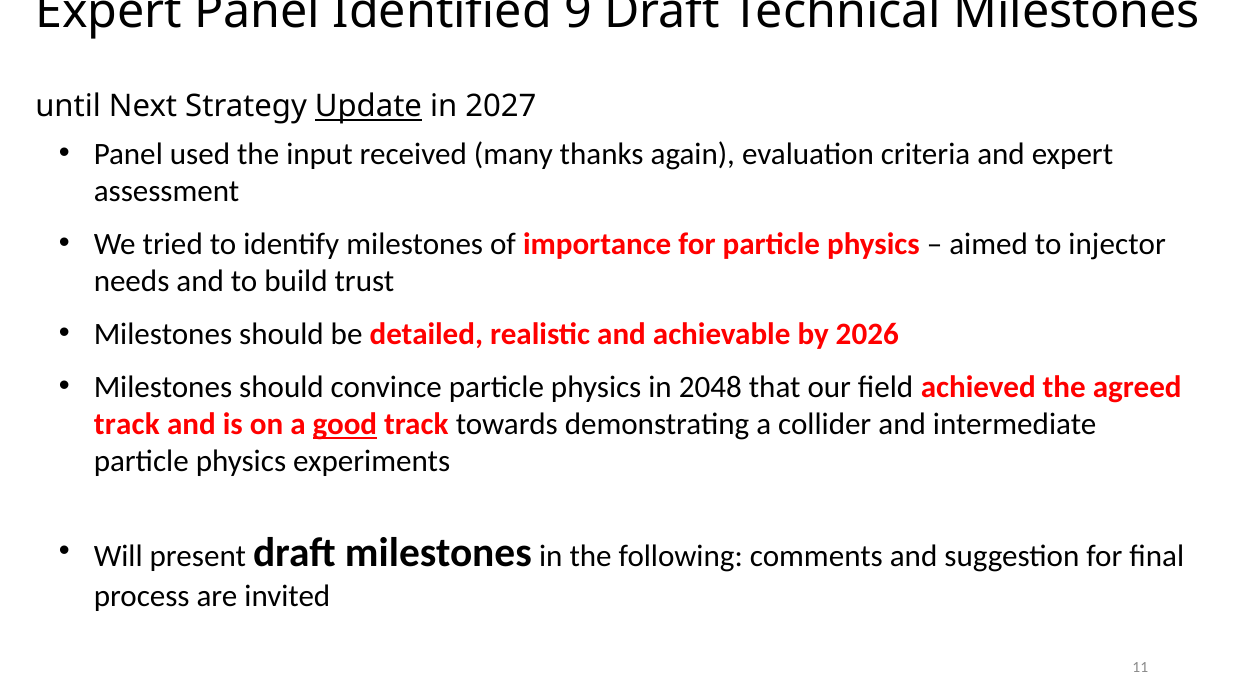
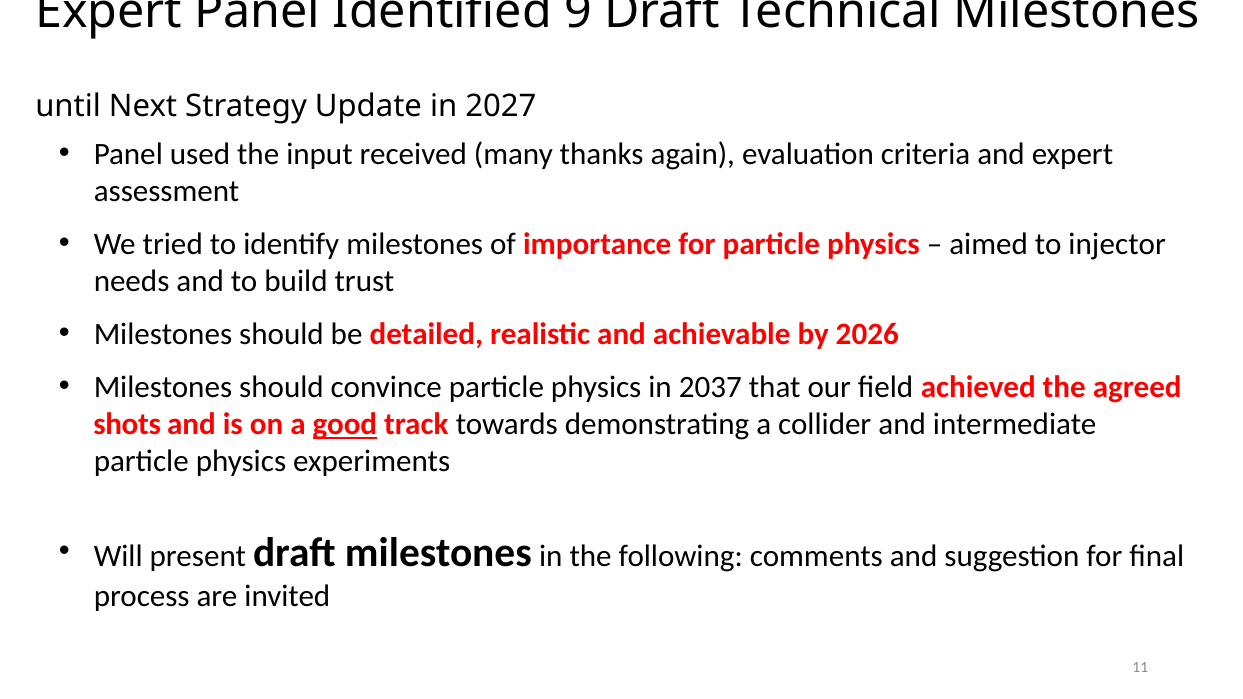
Update underline: present -> none (368, 106)
2048: 2048 -> 2037 (710, 387)
track: track -> shots (127, 424)
